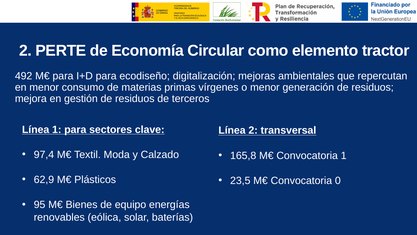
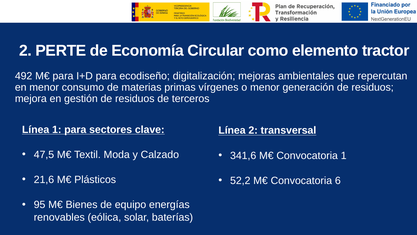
97,4: 97,4 -> 47,5 (44, 154)
165,8: 165,8 -> 341,6 (243, 155)
62,9: 62,9 -> 21,6 (44, 179)
23,5: 23,5 -> 52,2 (240, 180)
0: 0 -> 6 (338, 180)
